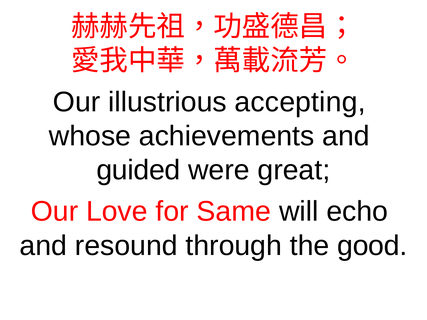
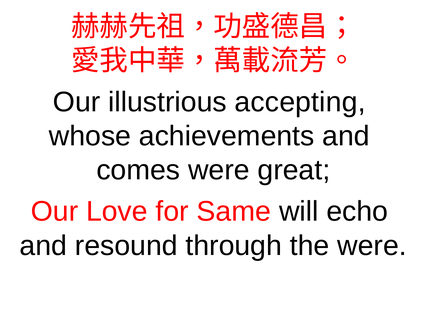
guided: guided -> comes (138, 170)
the good: good -> were (372, 246)
